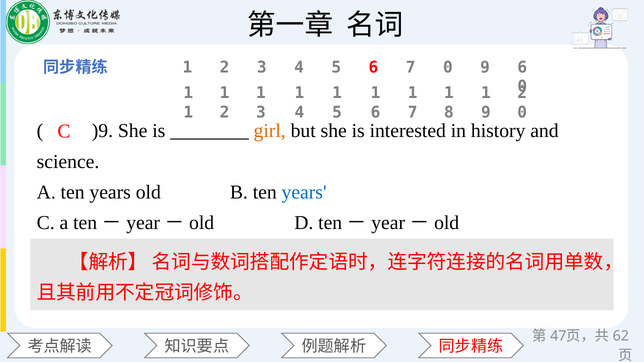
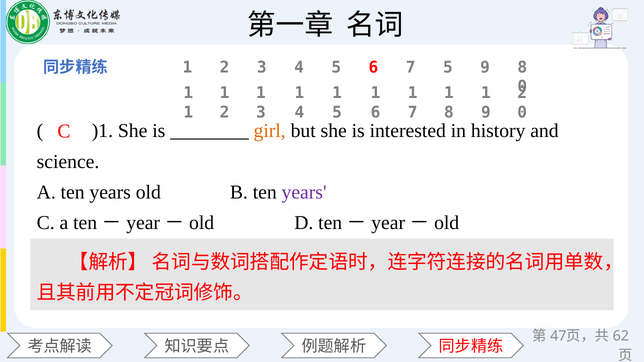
7 0: 0 -> 5 (448, 67)
9 6: 6 -> 8 (522, 67)
)9: )9 -> )1 (102, 131)
years colour: blue -> purple (304, 192)
